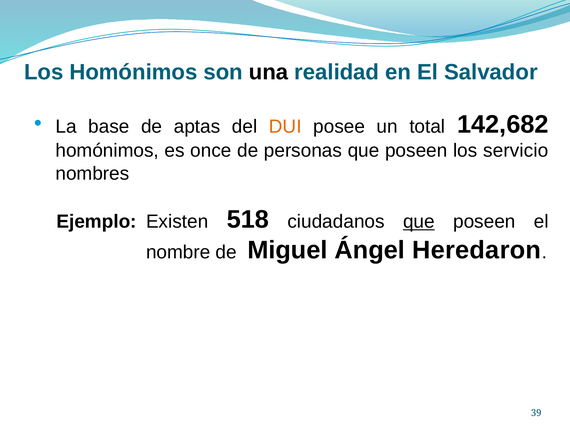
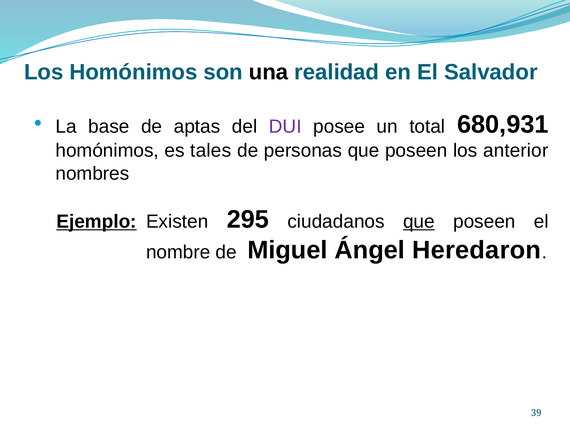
DUI colour: orange -> purple (285, 126)
142,682: 142,682 -> 680,931 (503, 124)
once: once -> tales (211, 150)
servicio: servicio -> anterior (516, 150)
Ejemplo underline: none -> present (97, 221)
518: 518 -> 295 (248, 219)
